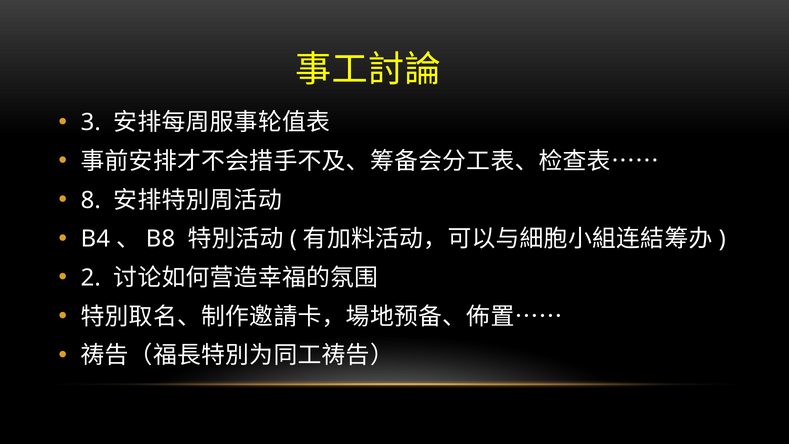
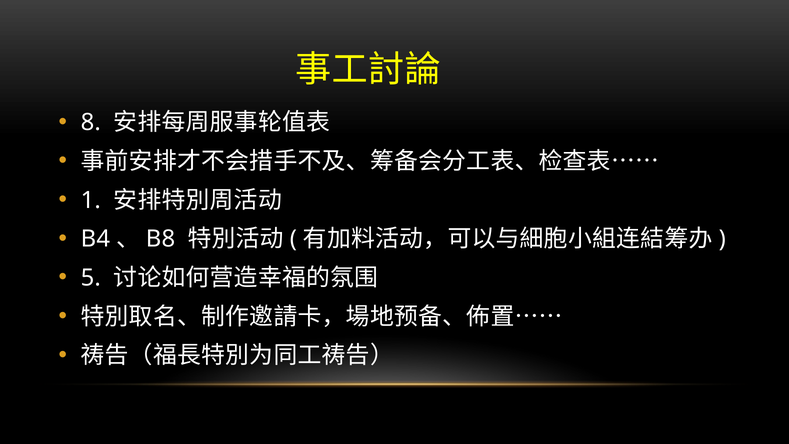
3: 3 -> 8 (91, 122)
8: 8 -> 1 (91, 200)
2: 2 -> 5 (91, 278)
